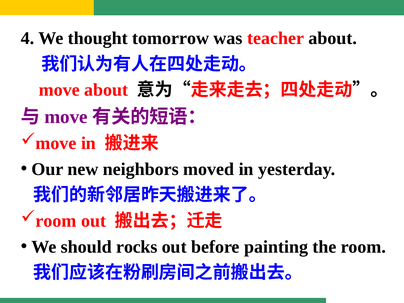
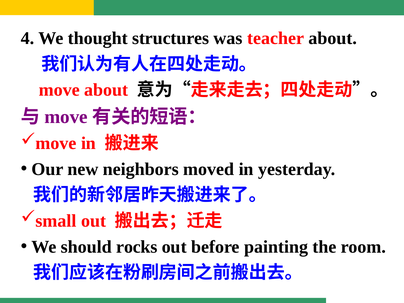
tomorrow: tomorrow -> structures (171, 38)
room: room -> small (56, 221)
